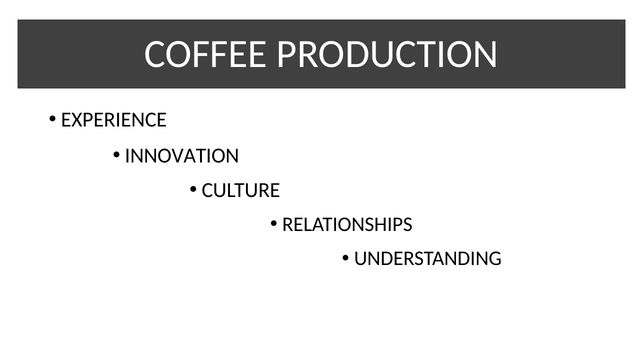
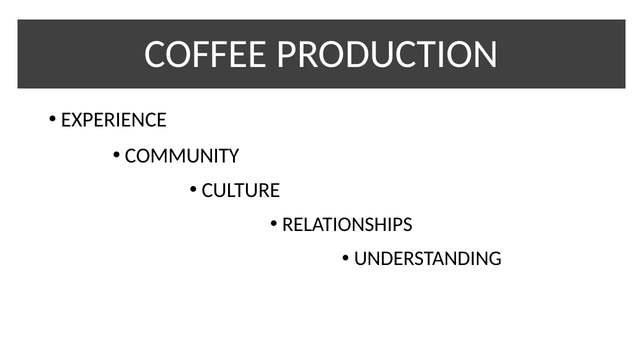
INNOVATION: INNOVATION -> COMMUNITY (182, 155)
